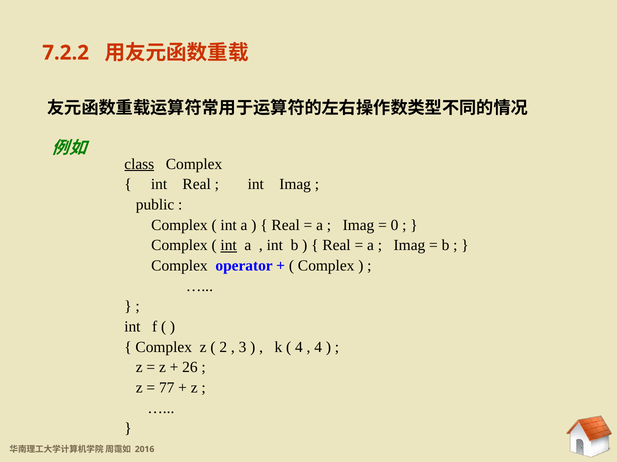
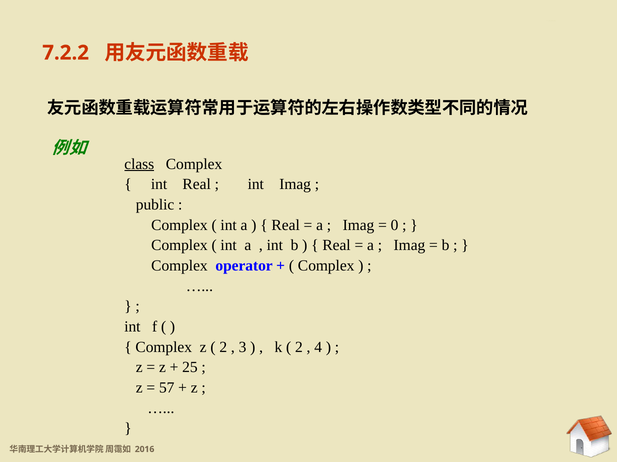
int underline: present -> none (229, 246)
4: 4 -> 2 (299, 348)
26: 26 -> 25 (190, 368)
77: 77 -> 57 (167, 388)
